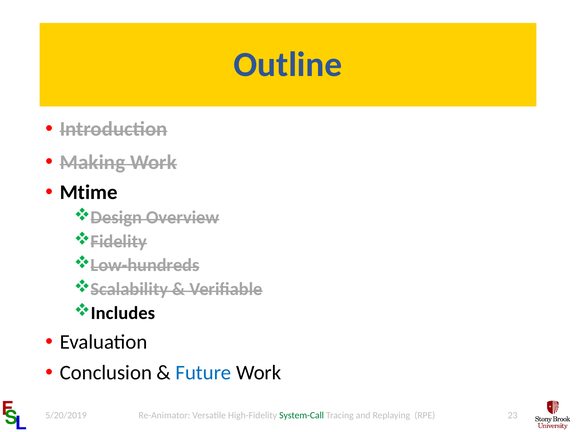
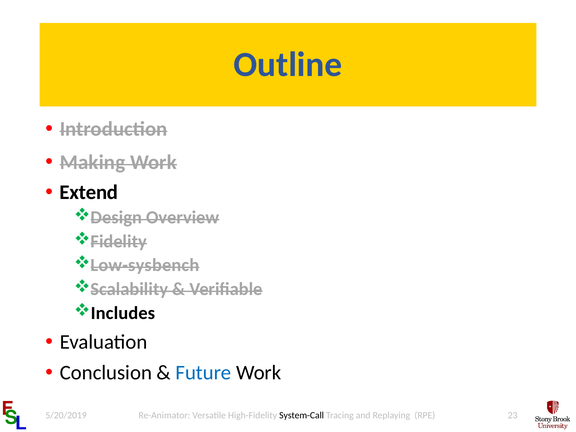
Mtime: Mtime -> Extend (89, 192)
Low-hundreds: Low-hundreds -> Low-sysbench (145, 265)
System-Call colour: green -> black (302, 415)
